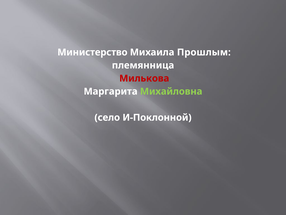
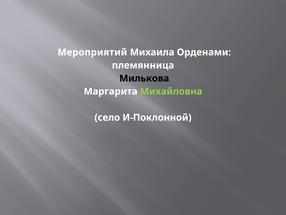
Министерство: Министерство -> Мероприятий (92, 52)
Прошлым: Прошлым -> Орденами (204, 52)
Милькова colour: red -> black (144, 78)
